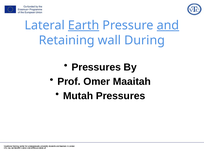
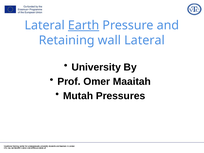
and underline: present -> none (168, 25)
wall During: During -> Lateral (145, 40)
Pressures: Pressures -> University (96, 67)
